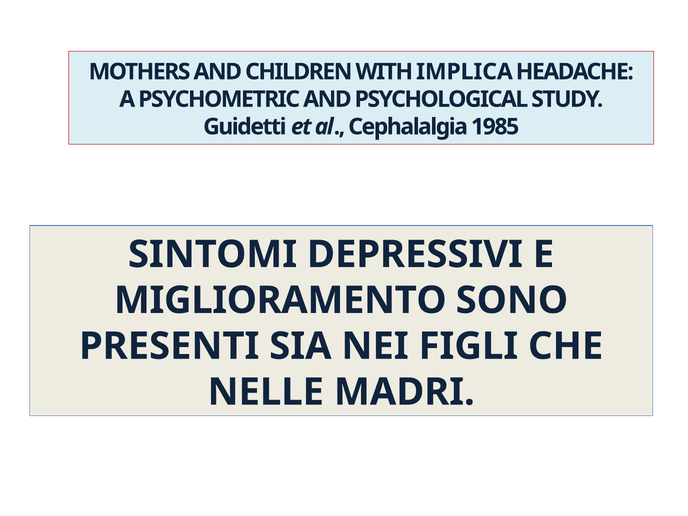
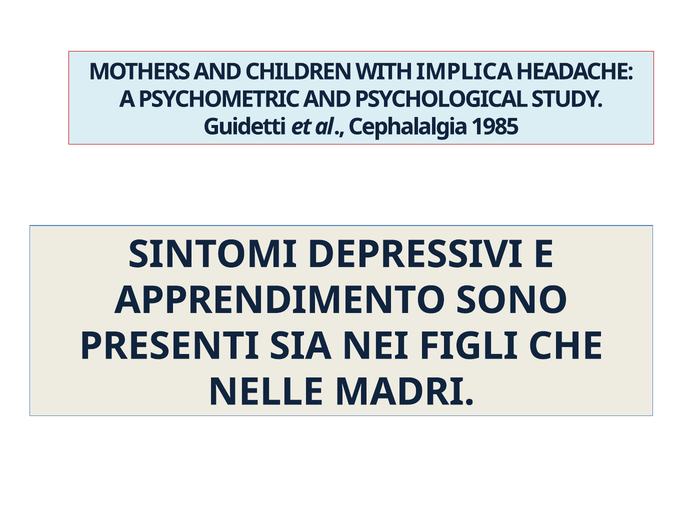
MIGLIORAMENTO: MIGLIORAMENTO -> APPRENDIMENTO (280, 300)
